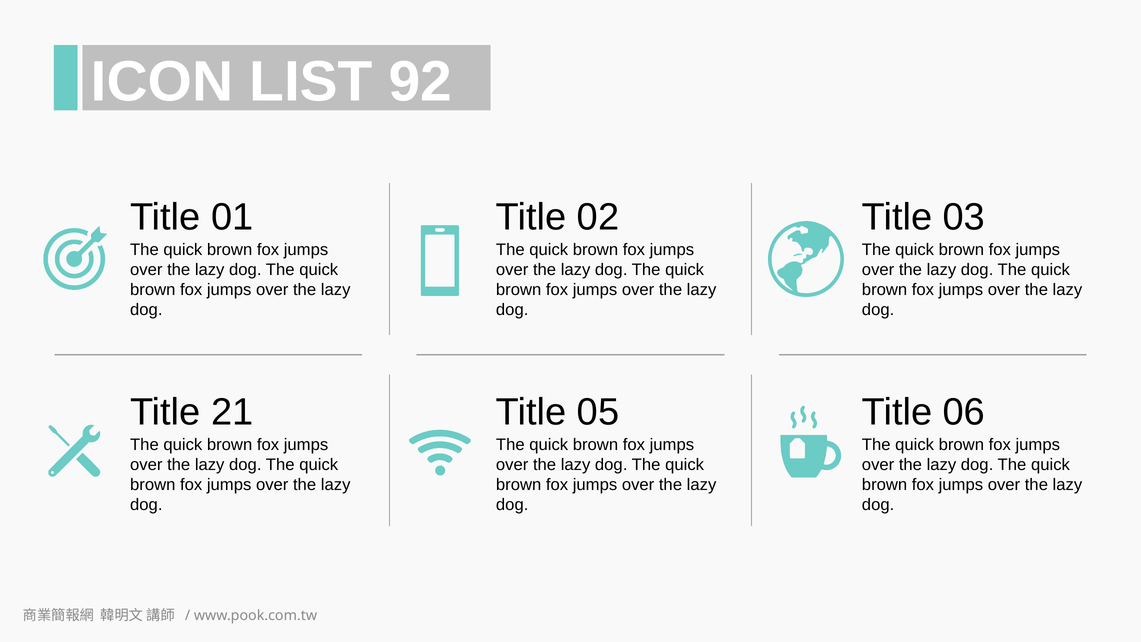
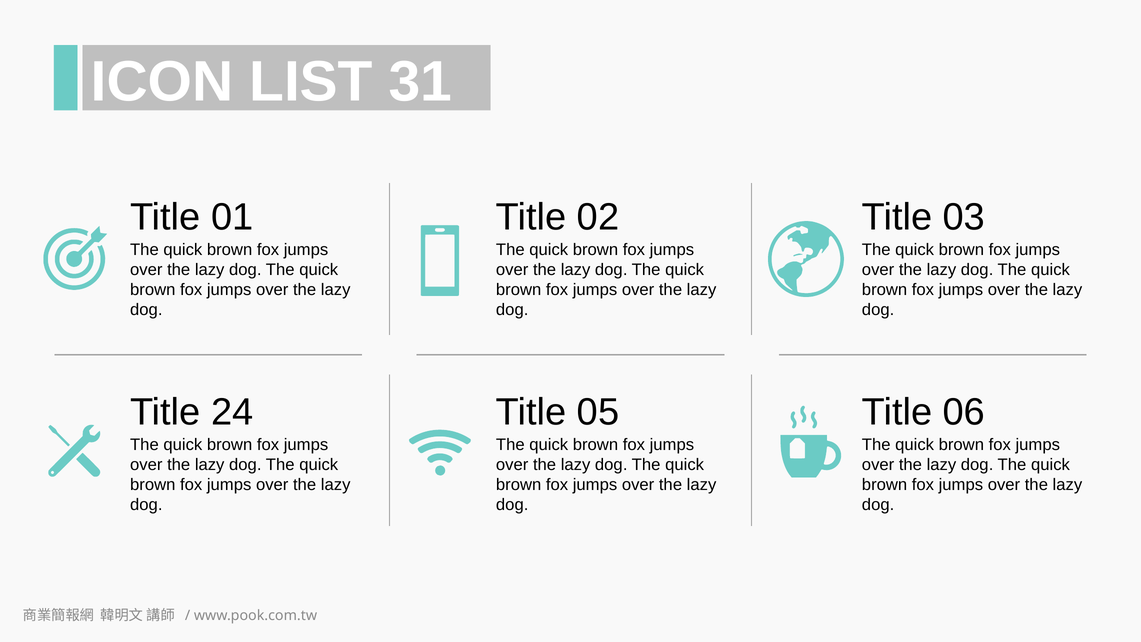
92: 92 -> 31 (420, 82)
21: 21 -> 24 (232, 412)
